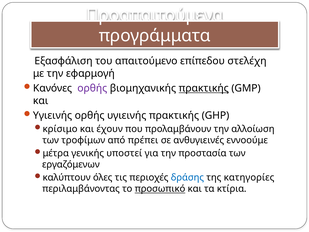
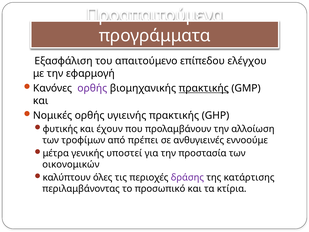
στελέχη: στελέχη -> ελέγχου (247, 61)
Υγιεινής: Υγιεινής -> Νομικές (53, 115)
κρίσιμο: κρίσιμο -> φυτικής (60, 129)
εργαζόμενων: εργαζόμενων -> οικονομικών (71, 164)
δράσης colour: blue -> purple (187, 177)
κατηγορίες: κατηγορίες -> κατάρτισης (249, 177)
προσωπικό underline: present -> none (160, 189)
